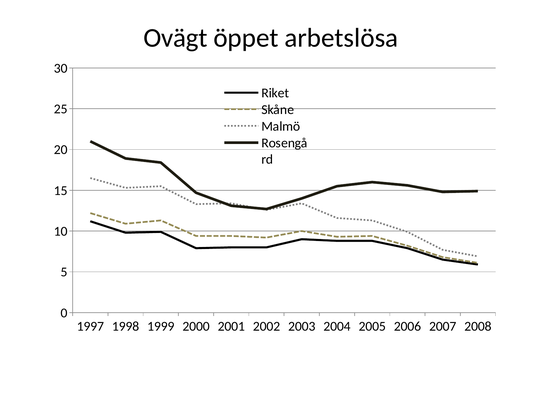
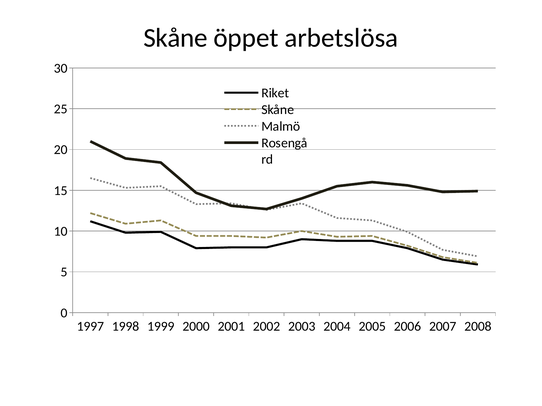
Ovägt: Ovägt -> Skåne (176, 38)
